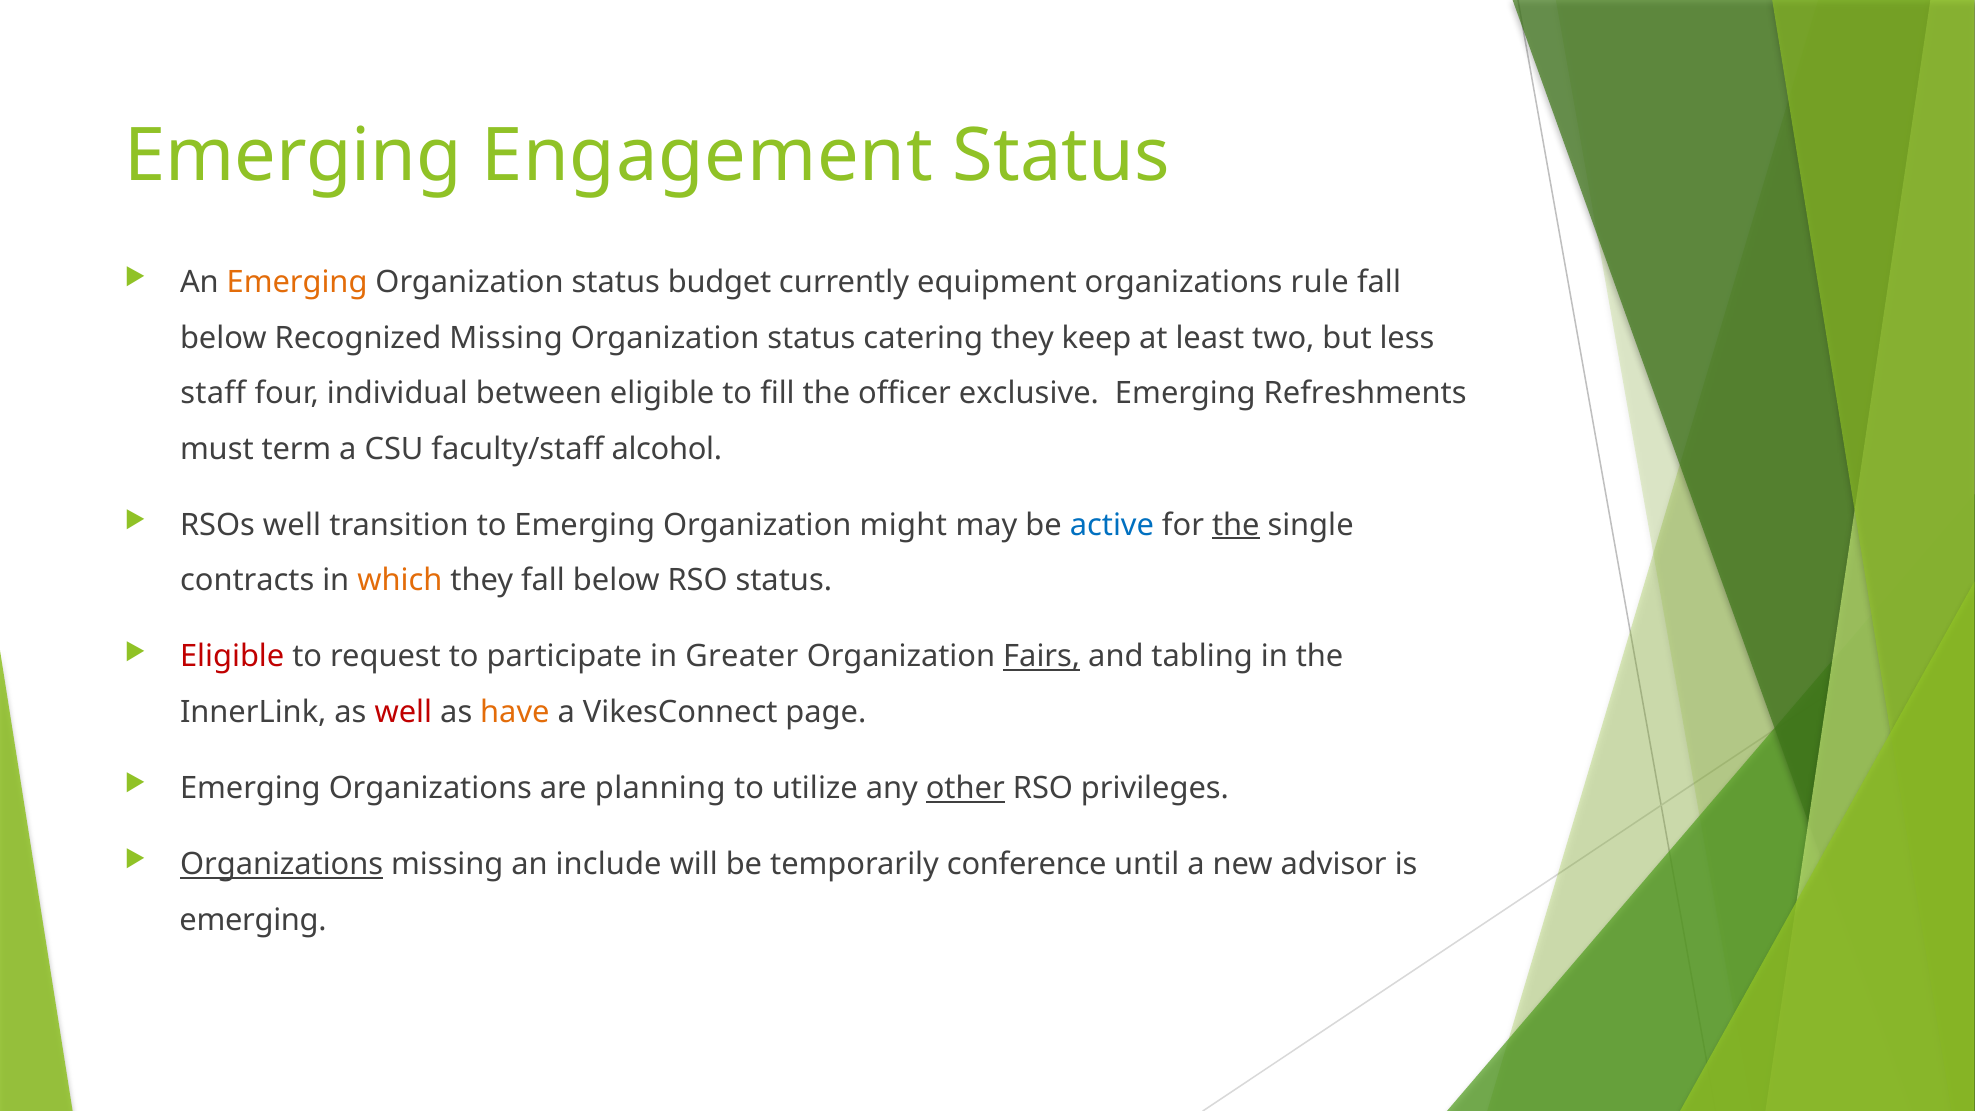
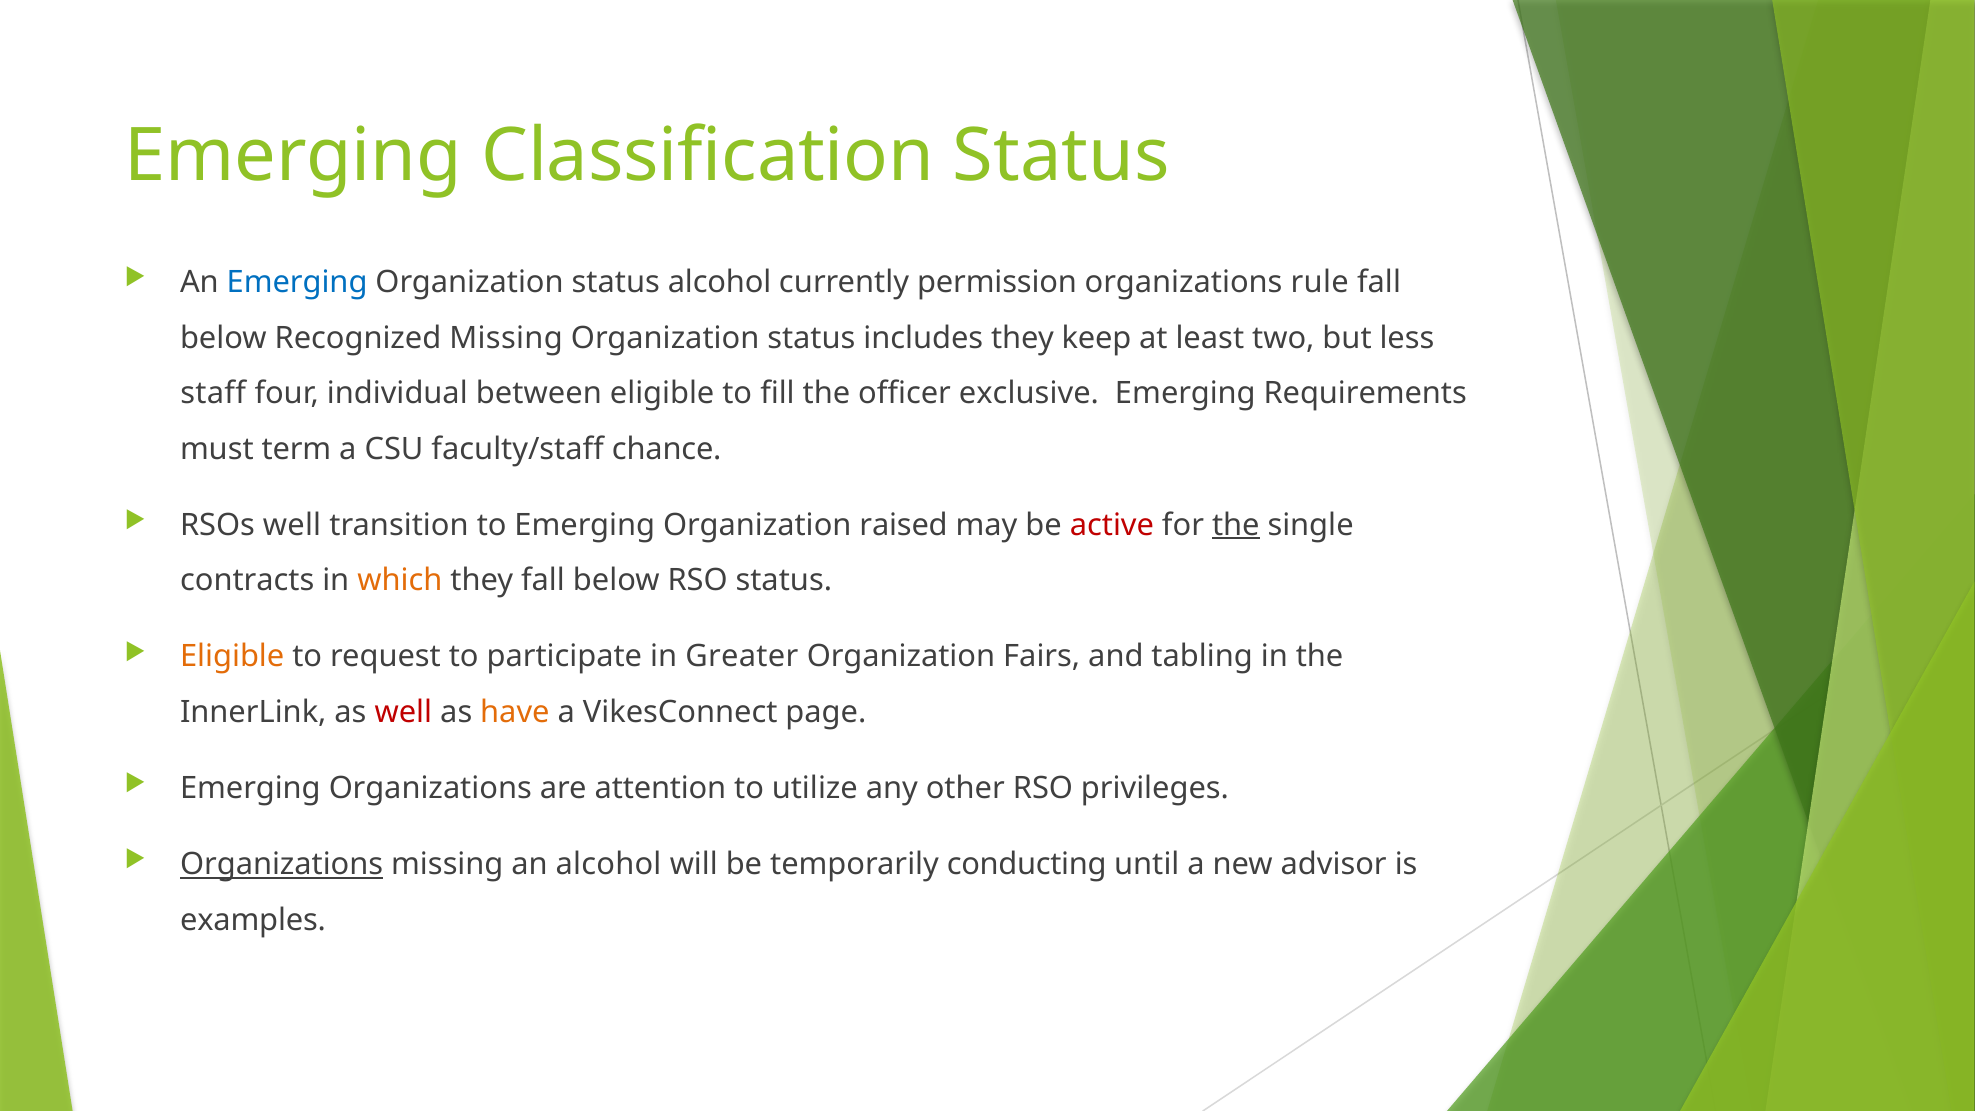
Engagement: Engagement -> Classification (708, 156)
Emerging colour: orange -> blue (297, 282)
status budget: budget -> alcohol (720, 282)
equipment: equipment -> permission (997, 282)
catering: catering -> includes (923, 338)
Refreshments: Refreshments -> Requirements (1365, 393)
alcohol: alcohol -> chance (667, 449)
might: might -> raised (904, 525)
active colour: blue -> red (1112, 525)
Eligible colour: red -> orange (232, 657)
Fairs underline: present -> none (1042, 657)
planning: planning -> attention (660, 788)
other underline: present -> none (965, 788)
an include: include -> alcohol (609, 864)
conference: conference -> conducting (1027, 864)
emerging: emerging -> examples (253, 920)
